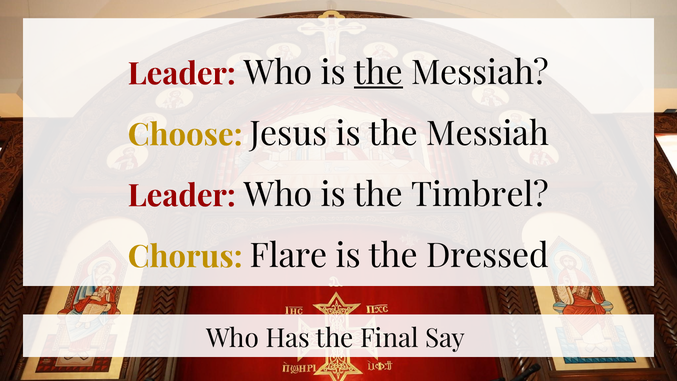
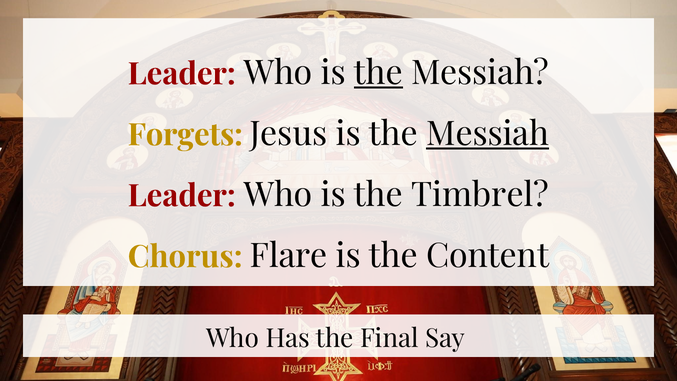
Choose: Choose -> Forgets (185, 135)
Messiah underline: none -> present (488, 134)
Dressed: Dressed -> Content (488, 256)
